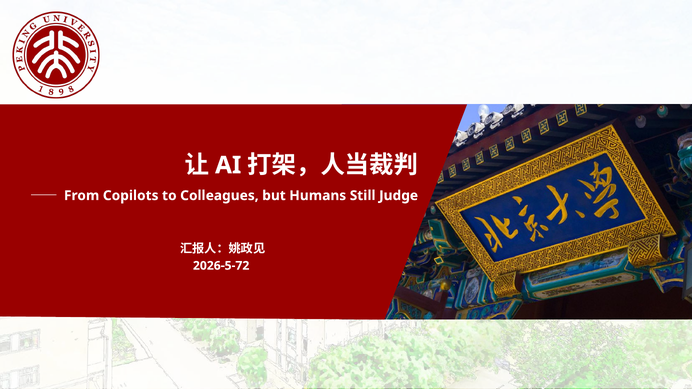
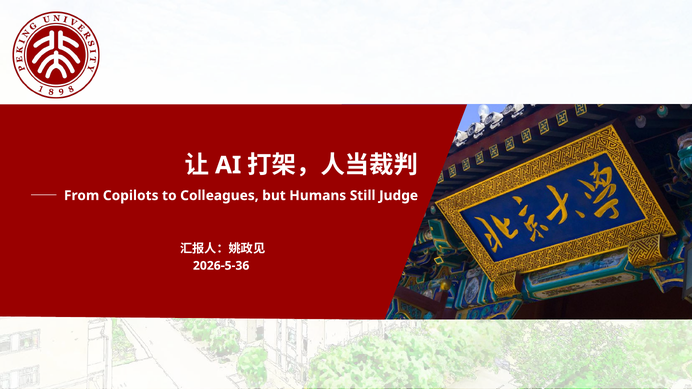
2026-5-72: 2026-5-72 -> 2026-5-36 (221, 266)
